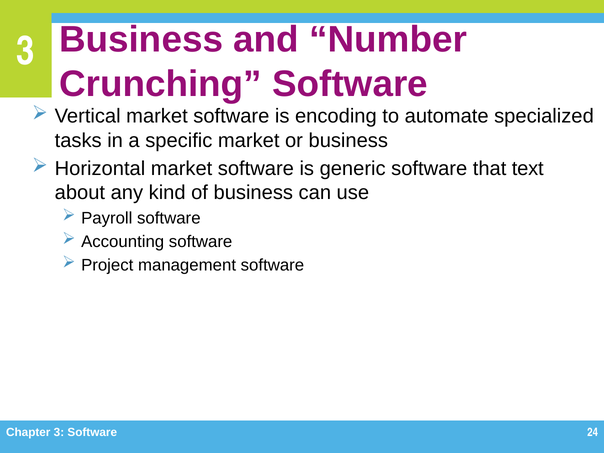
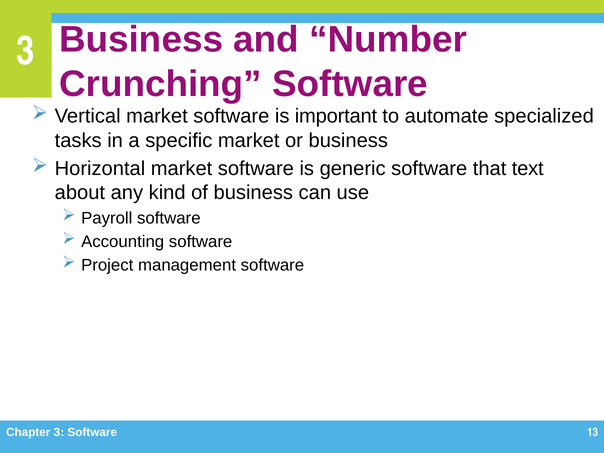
encoding: encoding -> important (336, 116)
24: 24 -> 13 (593, 432)
